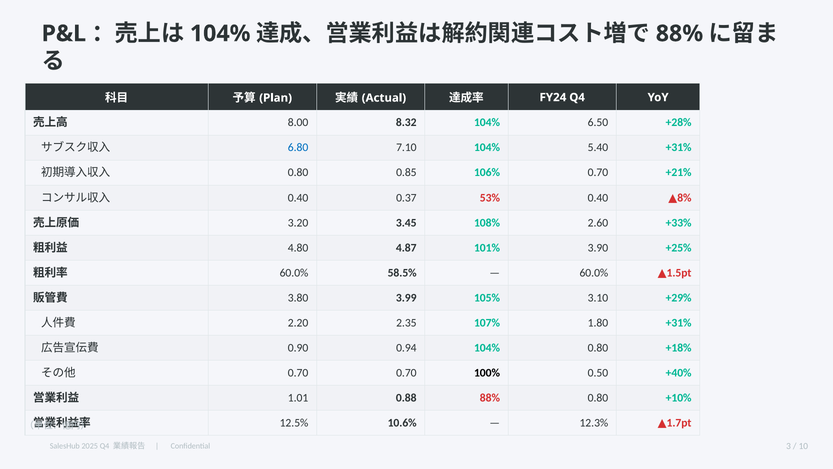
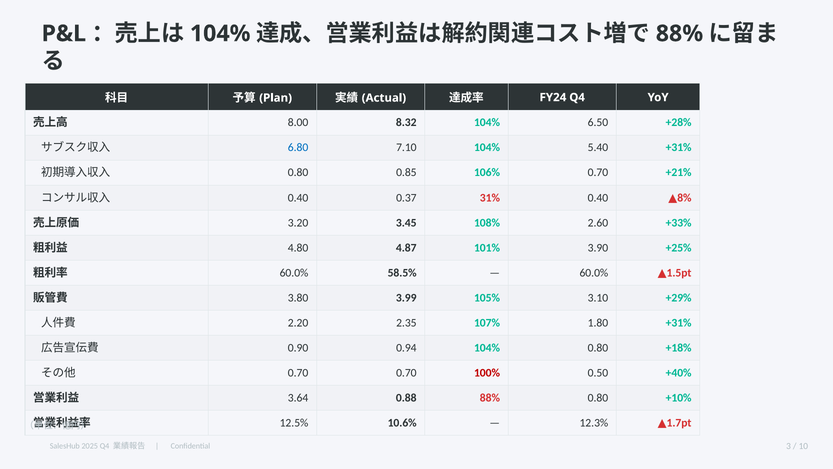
53%: 53% -> 31% (490, 198)
100% colour: black -> red (487, 372)
1.01: 1.01 -> 3.64 (298, 397)
